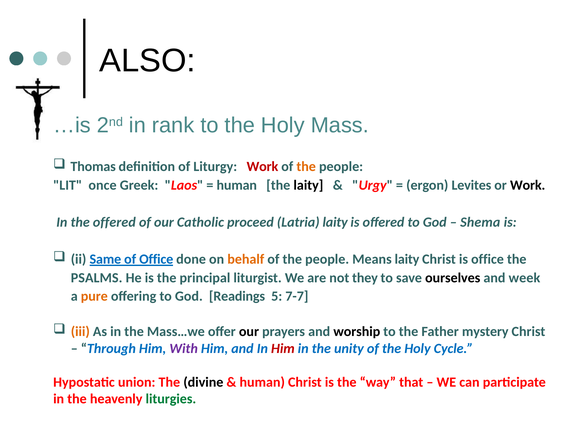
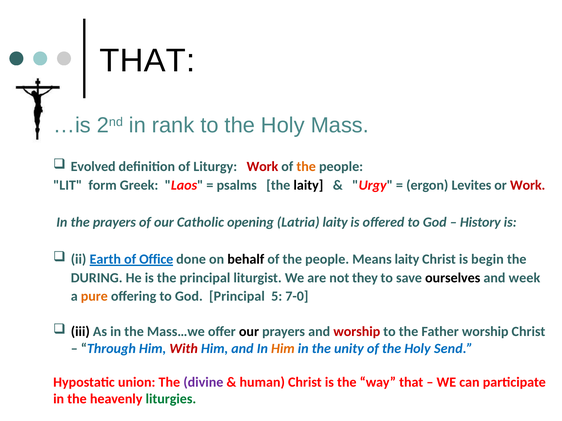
ALSO: ALSO -> THAT (147, 61)
Thomas: Thomas -> Evolved (93, 167)
once: once -> form (103, 185)
human: human -> psalms (237, 185)
Work colour: black -> red (528, 185)
the offered: offered -> prayers (114, 222)
proceed: proceed -> opening (250, 222)
Shema: Shema -> History (480, 222)
Same: Same -> Earth (105, 260)
behalf colour: orange -> black (246, 260)
is office: office -> begin (487, 260)
PSALMS: PSALMS -> DURING (97, 278)
God Readings: Readings -> Principal (237, 297)
7-7: 7-7 -> 7-0 (297, 297)
iii colour: orange -> black (80, 332)
worship colour: black -> red (357, 332)
Father mystery: mystery -> worship (485, 332)
With colour: purple -> red (184, 349)
Him colour: red -> orange (283, 349)
Cycle: Cycle -> Send (453, 349)
divine colour: black -> purple (203, 383)
